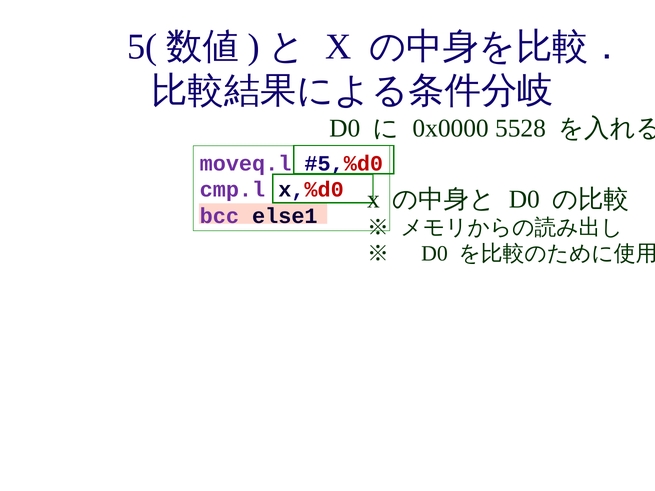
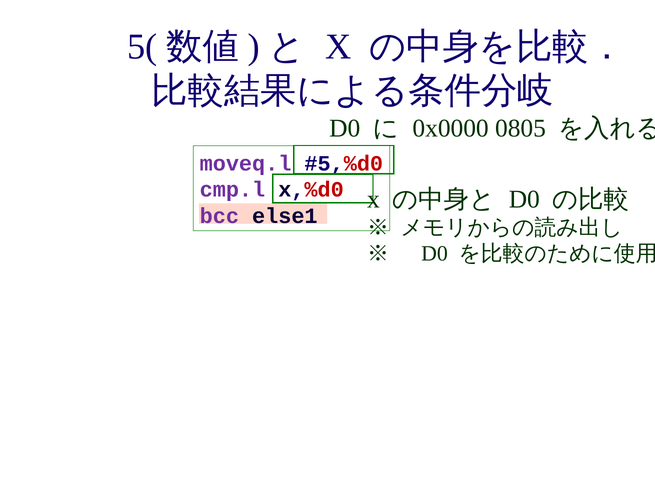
5528: 5528 -> 0805 (520, 129)
